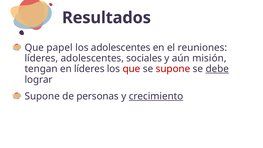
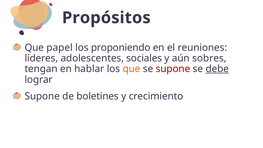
Resultados: Resultados -> Propósitos (106, 18)
los adolescentes: adolescentes -> proponiendo (121, 48)
misión: misión -> sobres (209, 58)
en líderes: líderes -> hablar (89, 69)
que colour: red -> orange (131, 69)
personas: personas -> boletines (98, 96)
crecimiento underline: present -> none (156, 96)
